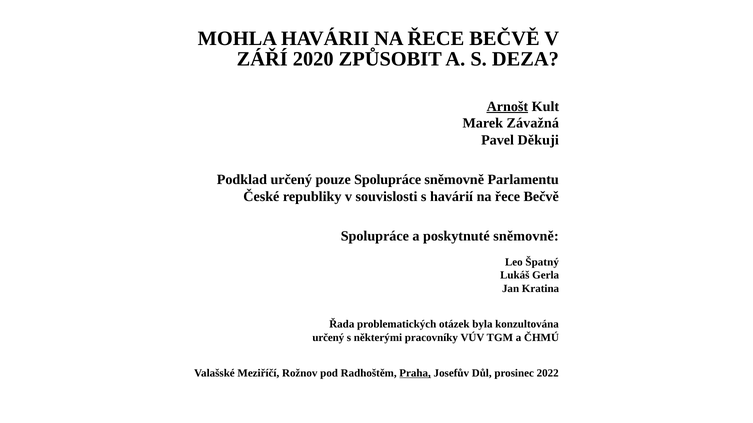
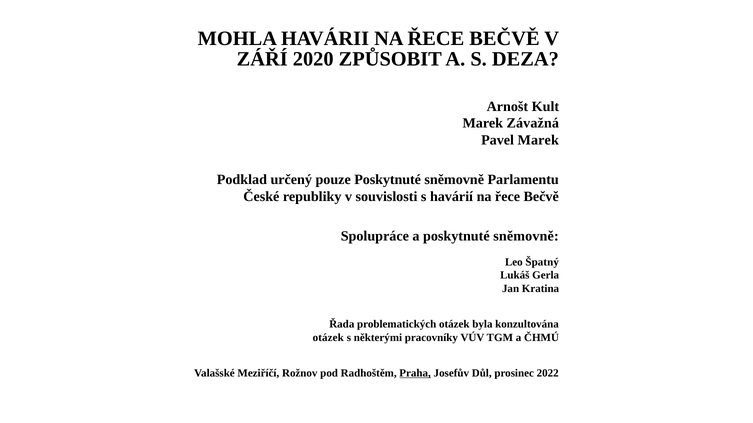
Arnošt underline: present -> none (507, 107)
Pavel Děkuji: Děkuji -> Marek (538, 140)
pouze Spolupráce: Spolupráce -> Poskytnuté (388, 180)
určený: určený -> otázek (328, 338)
